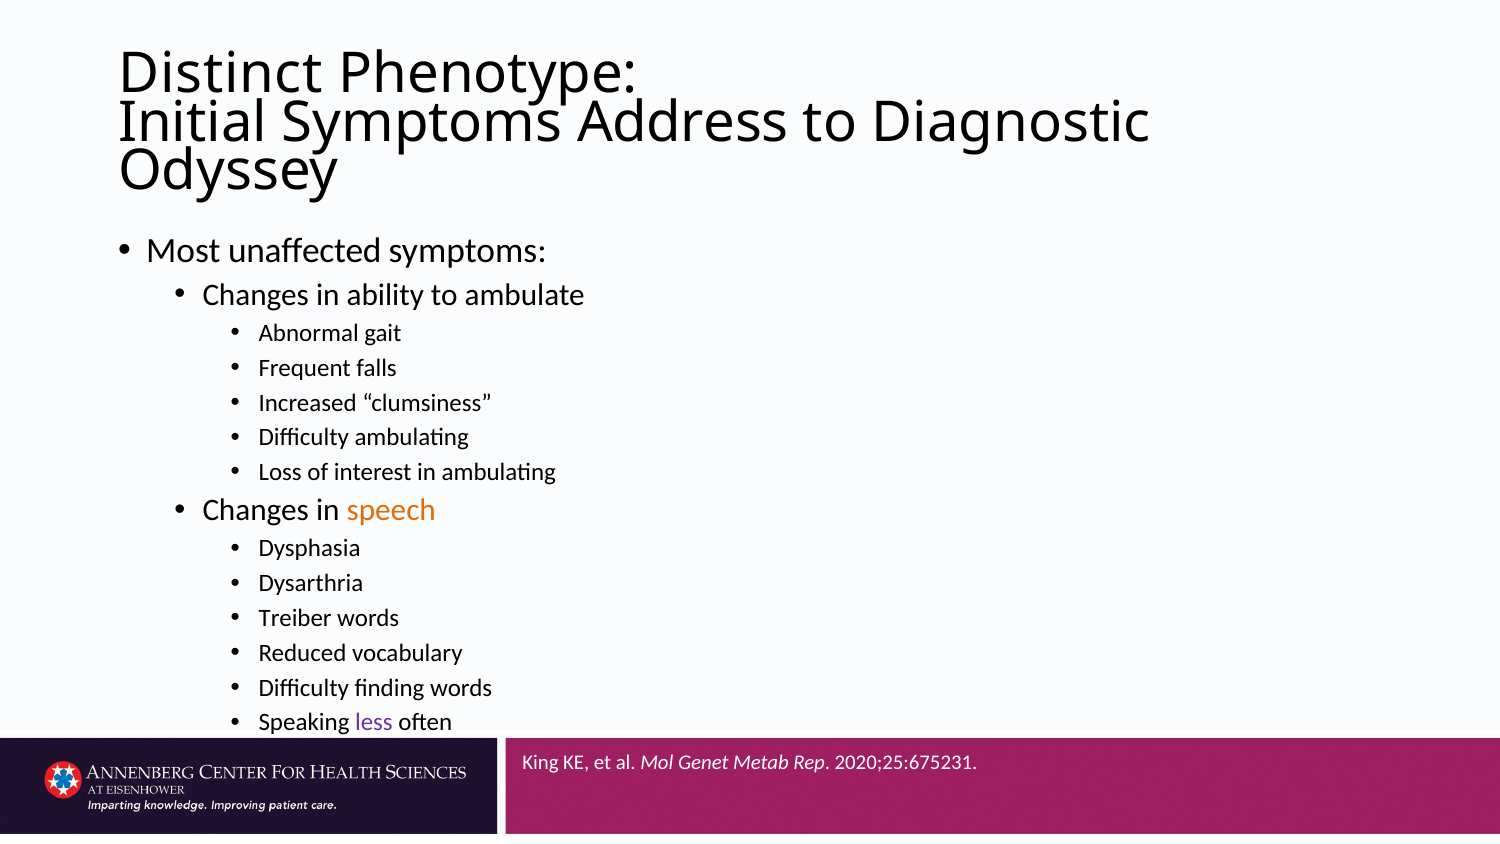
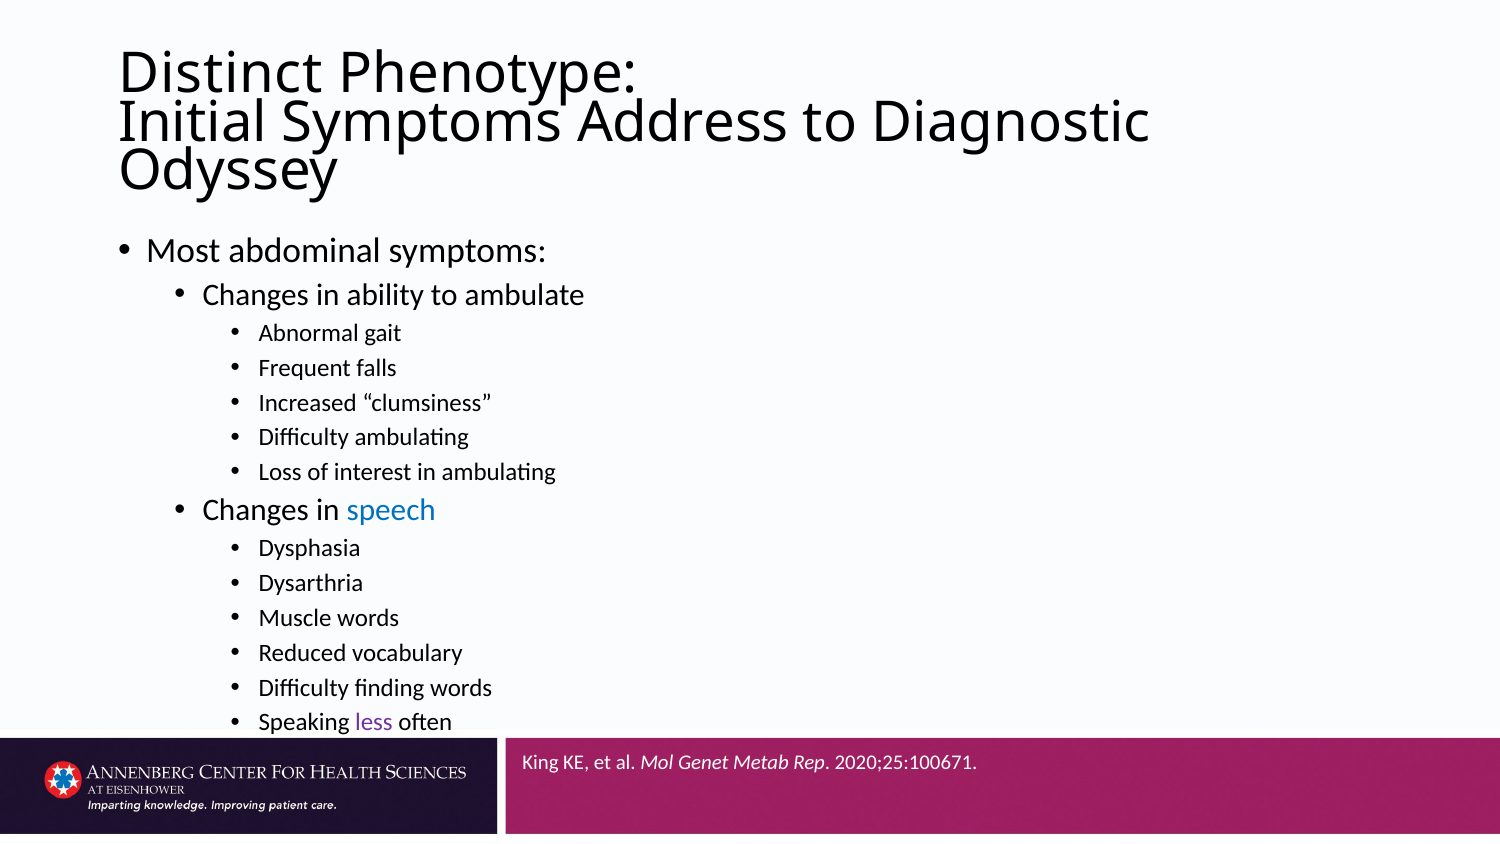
unaffected: unaffected -> abdominal (305, 251)
speech colour: orange -> blue (391, 510)
Treiber: Treiber -> Muscle (295, 618)
2020;25:675231: 2020;25:675231 -> 2020;25:100671 (906, 762)
